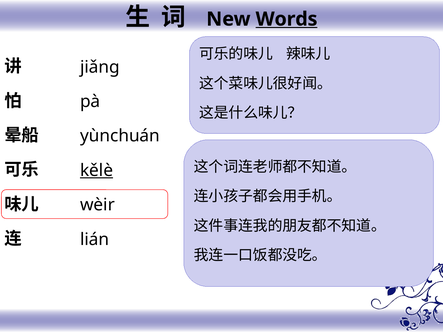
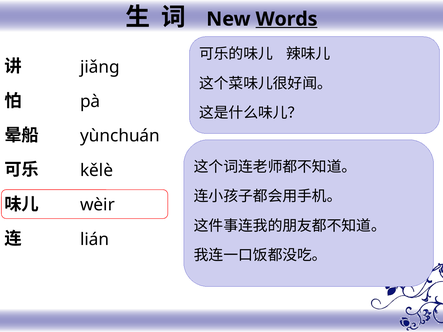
kělè underline: present -> none (97, 171)
